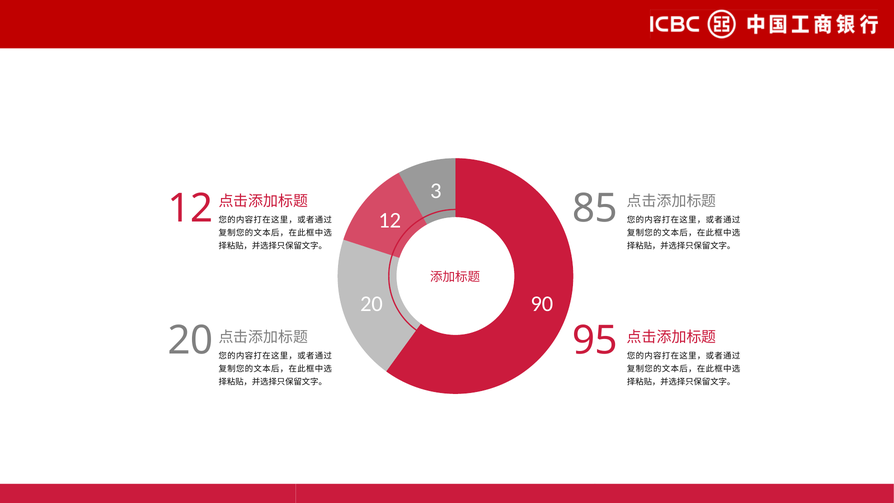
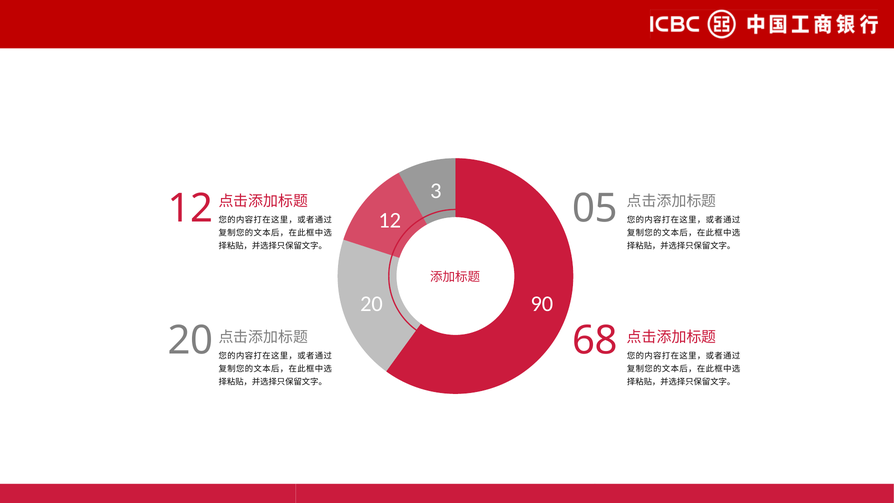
85: 85 -> 05 (595, 208)
95: 95 -> 68 (595, 340)
